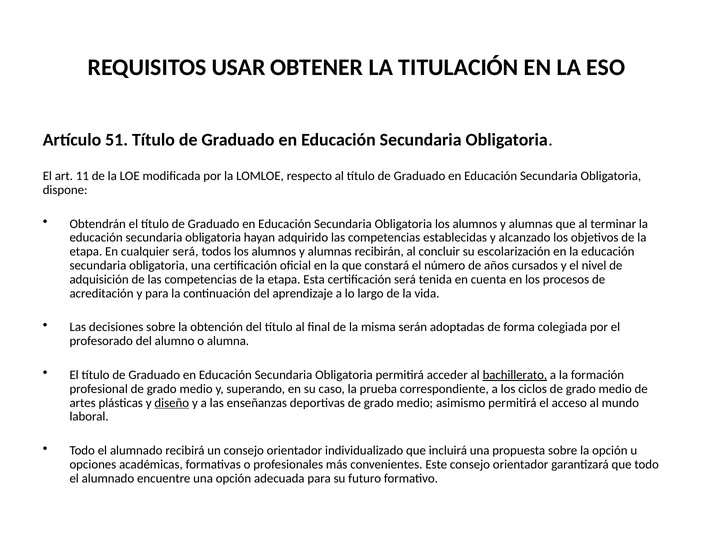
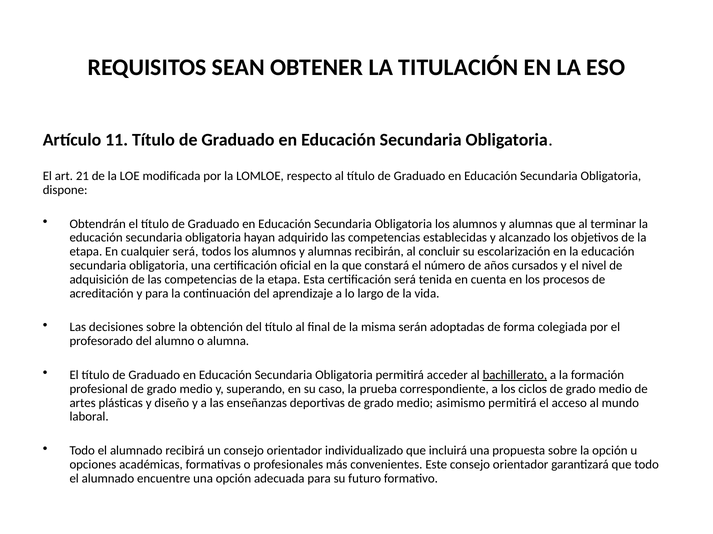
USAR: USAR -> SEAN (238, 68)
51: 51 -> 11 (117, 140)
11: 11 -> 21 (82, 176)
diseño underline: present -> none (172, 403)
